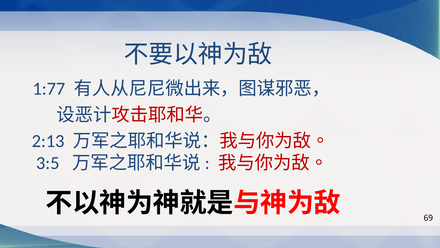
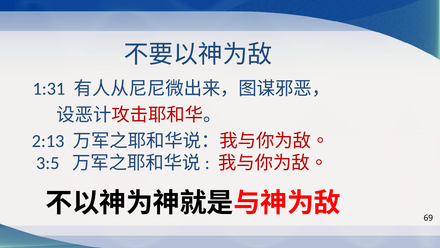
1:77: 1:77 -> 1:31 (49, 89)
